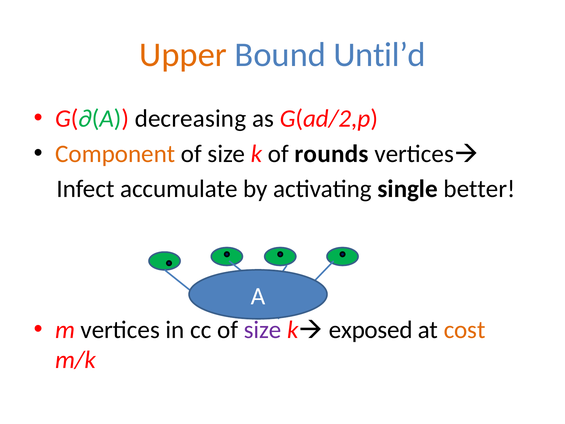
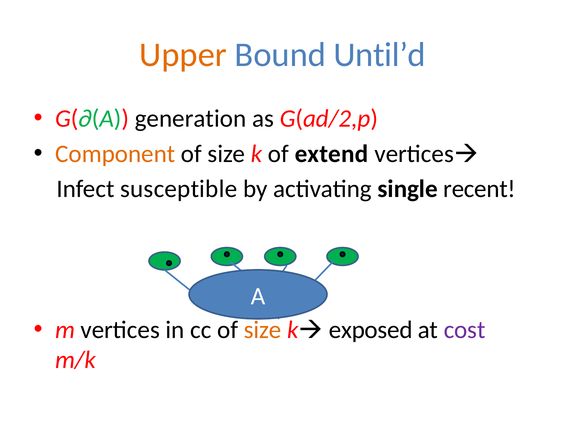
decreasing: decreasing -> generation (190, 119)
rounds: rounds -> extend (332, 154)
accumulate: accumulate -> susceptible (179, 189)
better: better -> recent (480, 189)
size colour: purple -> orange (262, 330)
cost colour: orange -> purple (465, 330)
